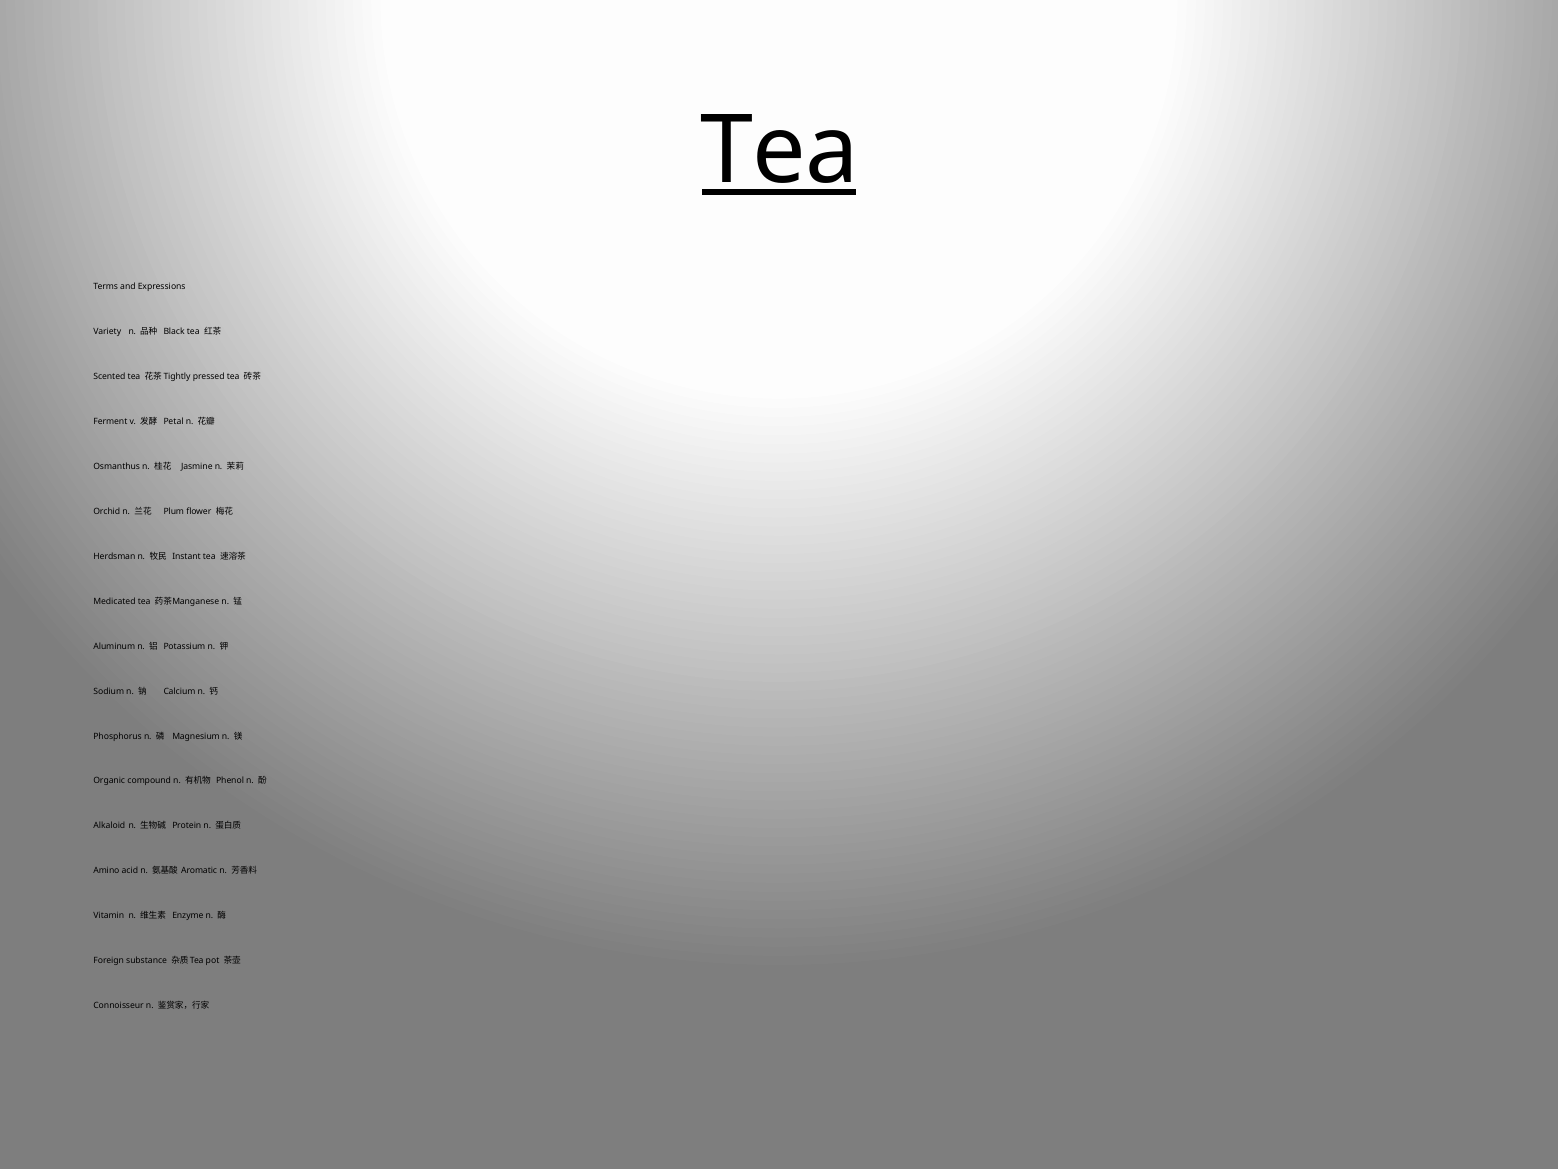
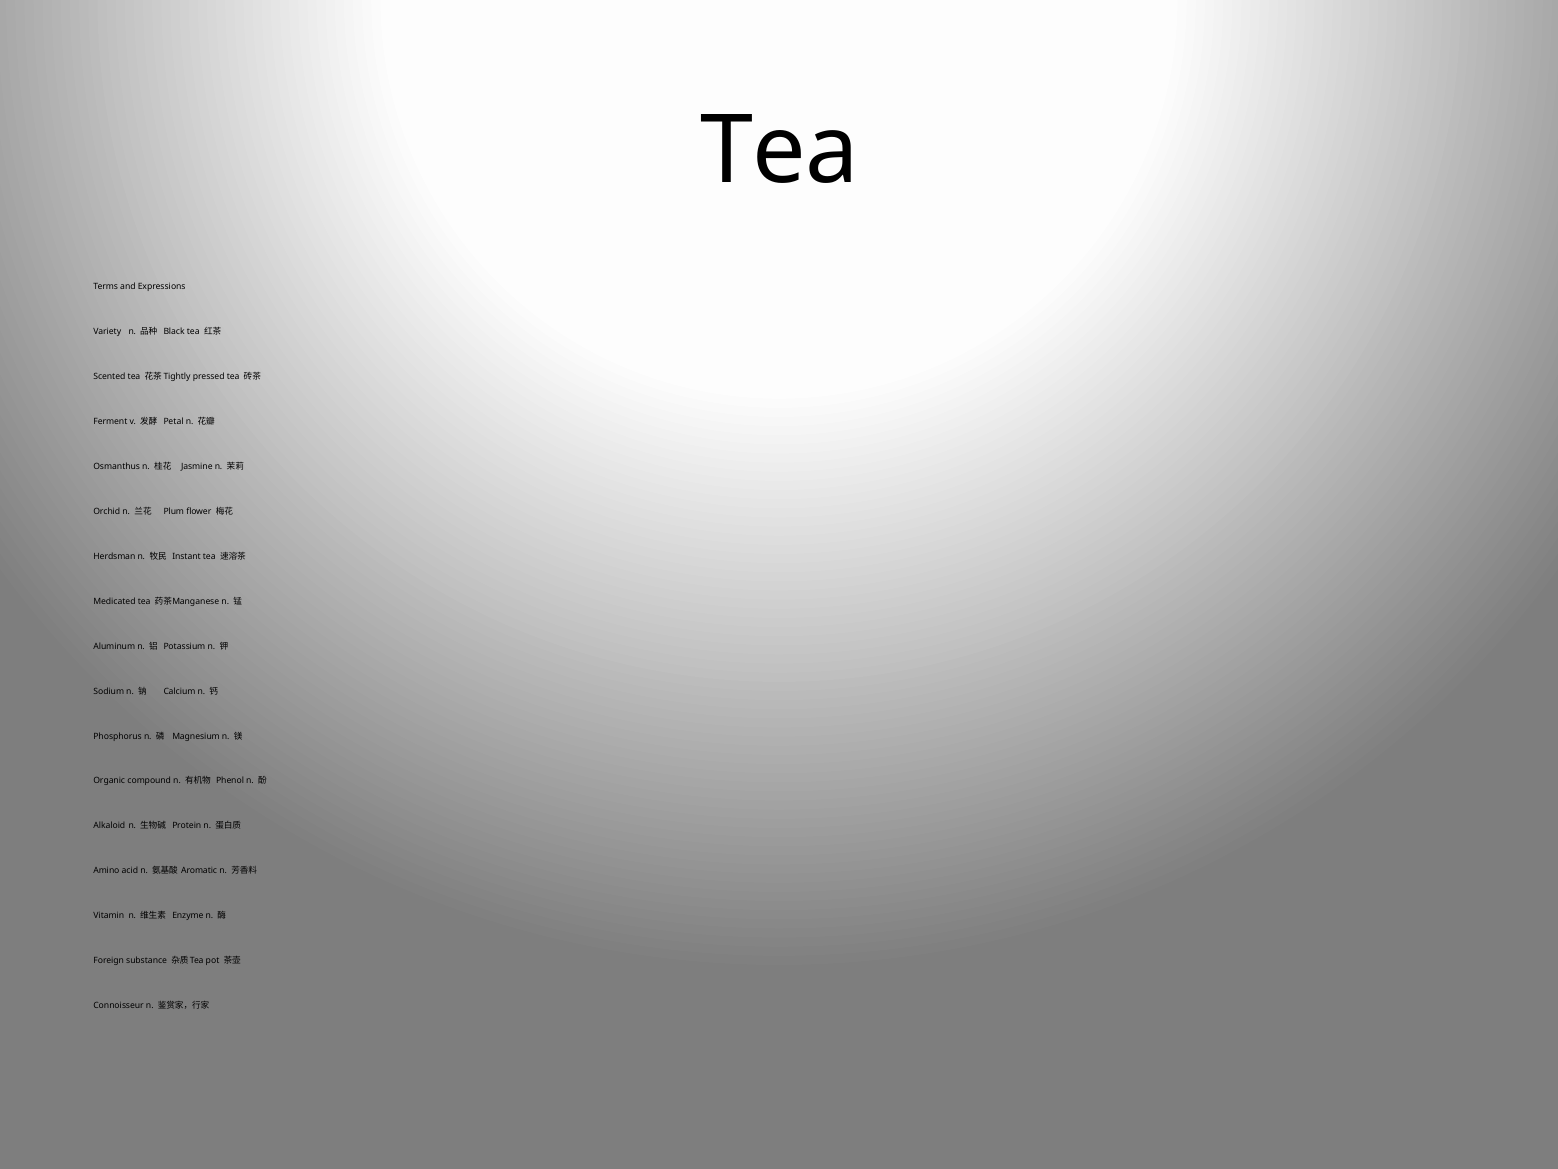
Tea underline: present -> none (779, 151)
